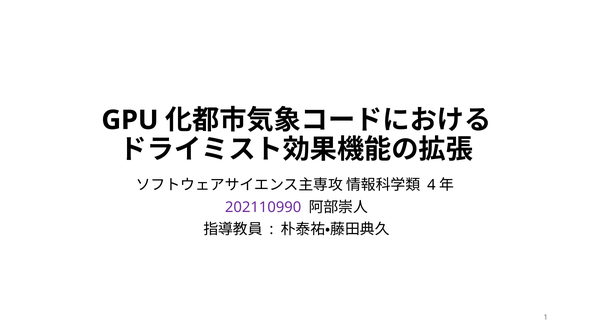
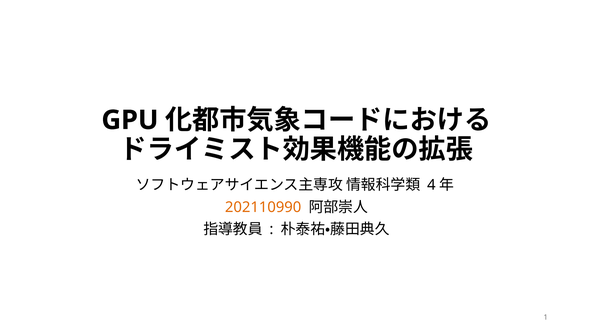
202110990 colour: purple -> orange (263, 208)
